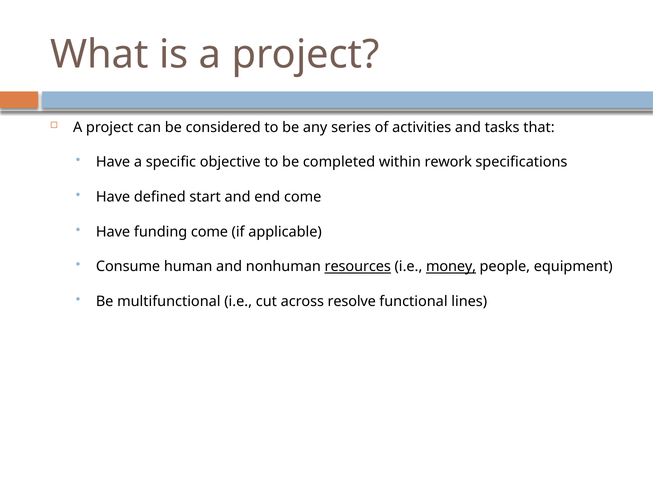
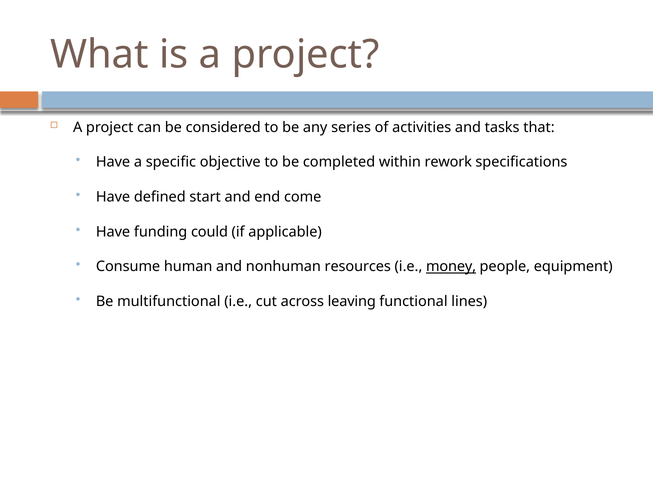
funding come: come -> could (209, 232)
resources underline: present -> none (358, 266)
resolve: resolve -> leaving (352, 301)
